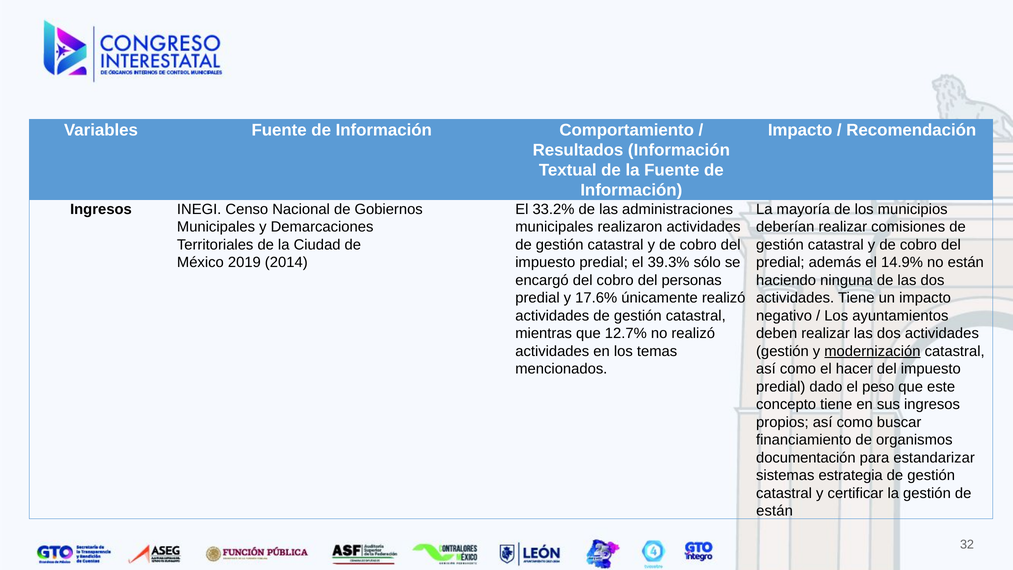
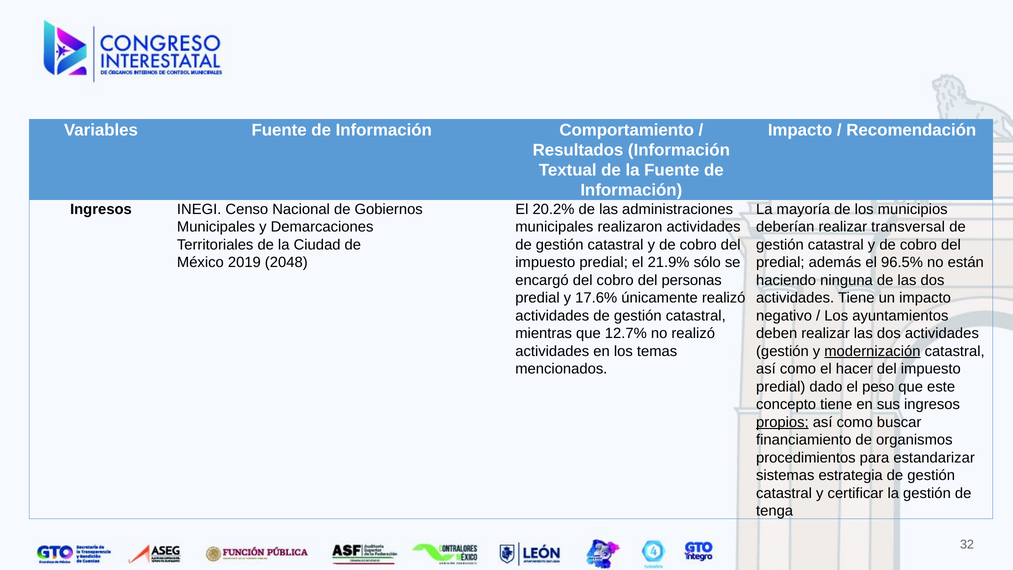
33.2%: 33.2% -> 20.2% (553, 209)
comisiones: comisiones -> transversal (908, 227)
2014: 2014 -> 2048 (286, 262)
39.3%: 39.3% -> 21.9% (669, 262)
14.9%: 14.9% -> 96.5% (902, 262)
propios underline: none -> present (782, 422)
documentación: documentación -> procedimientos (806, 458)
están: están -> tenga (775, 511)
